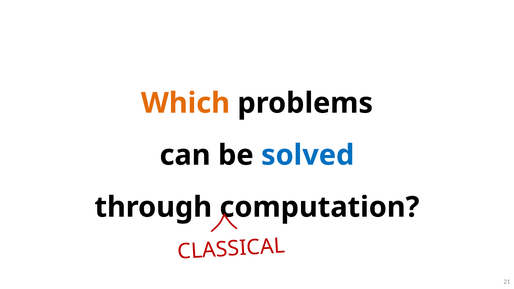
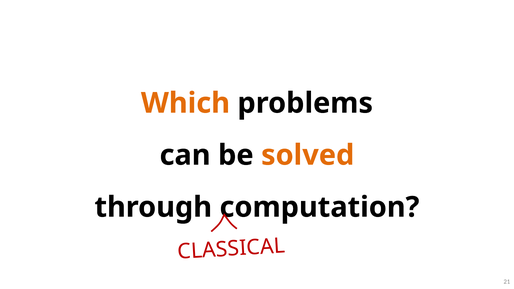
solved colour: blue -> orange (308, 155)
